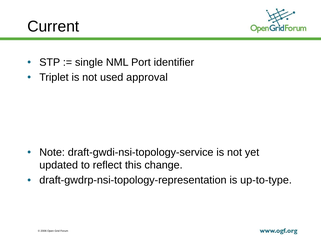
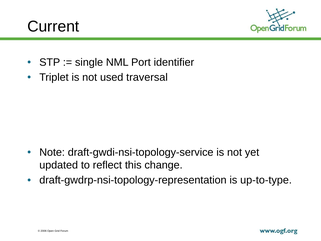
approval: approval -> traversal (147, 77)
